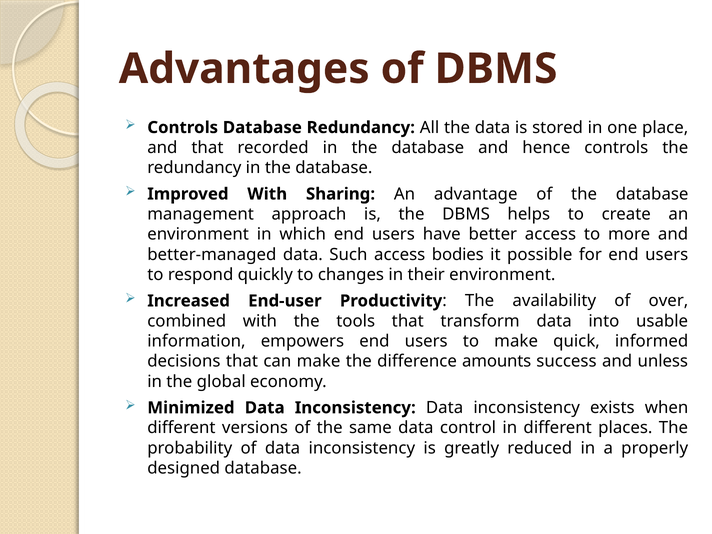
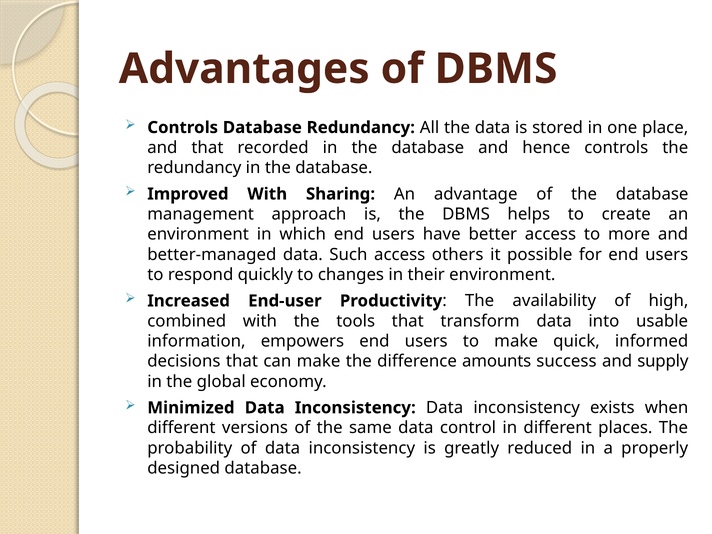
bodies: bodies -> others (458, 255)
over: over -> high (668, 301)
unless: unless -> supply (663, 361)
